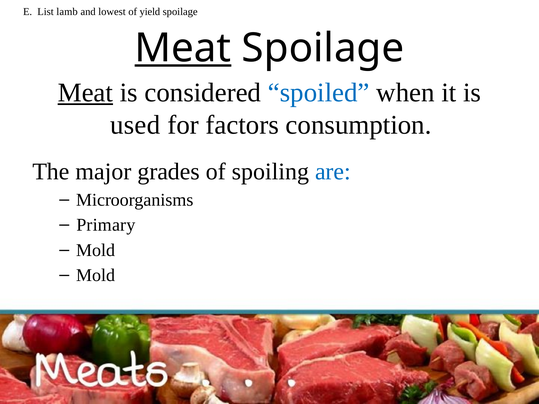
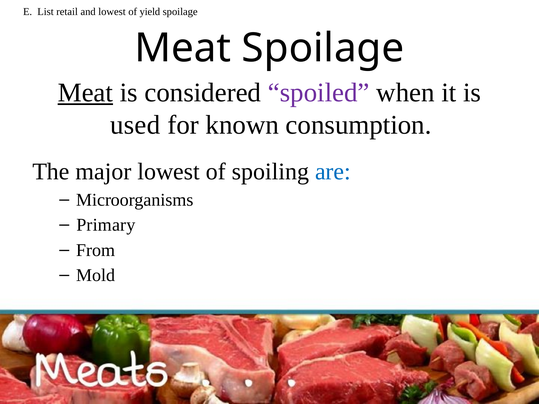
lamb: lamb -> retail (67, 12)
Meat underline: present -> none (183, 48)
spoiled colour: blue -> purple (319, 93)
factors: factors -> known (242, 125)
major grades: grades -> lowest (169, 172)
Mold: Mold -> From (96, 250)
